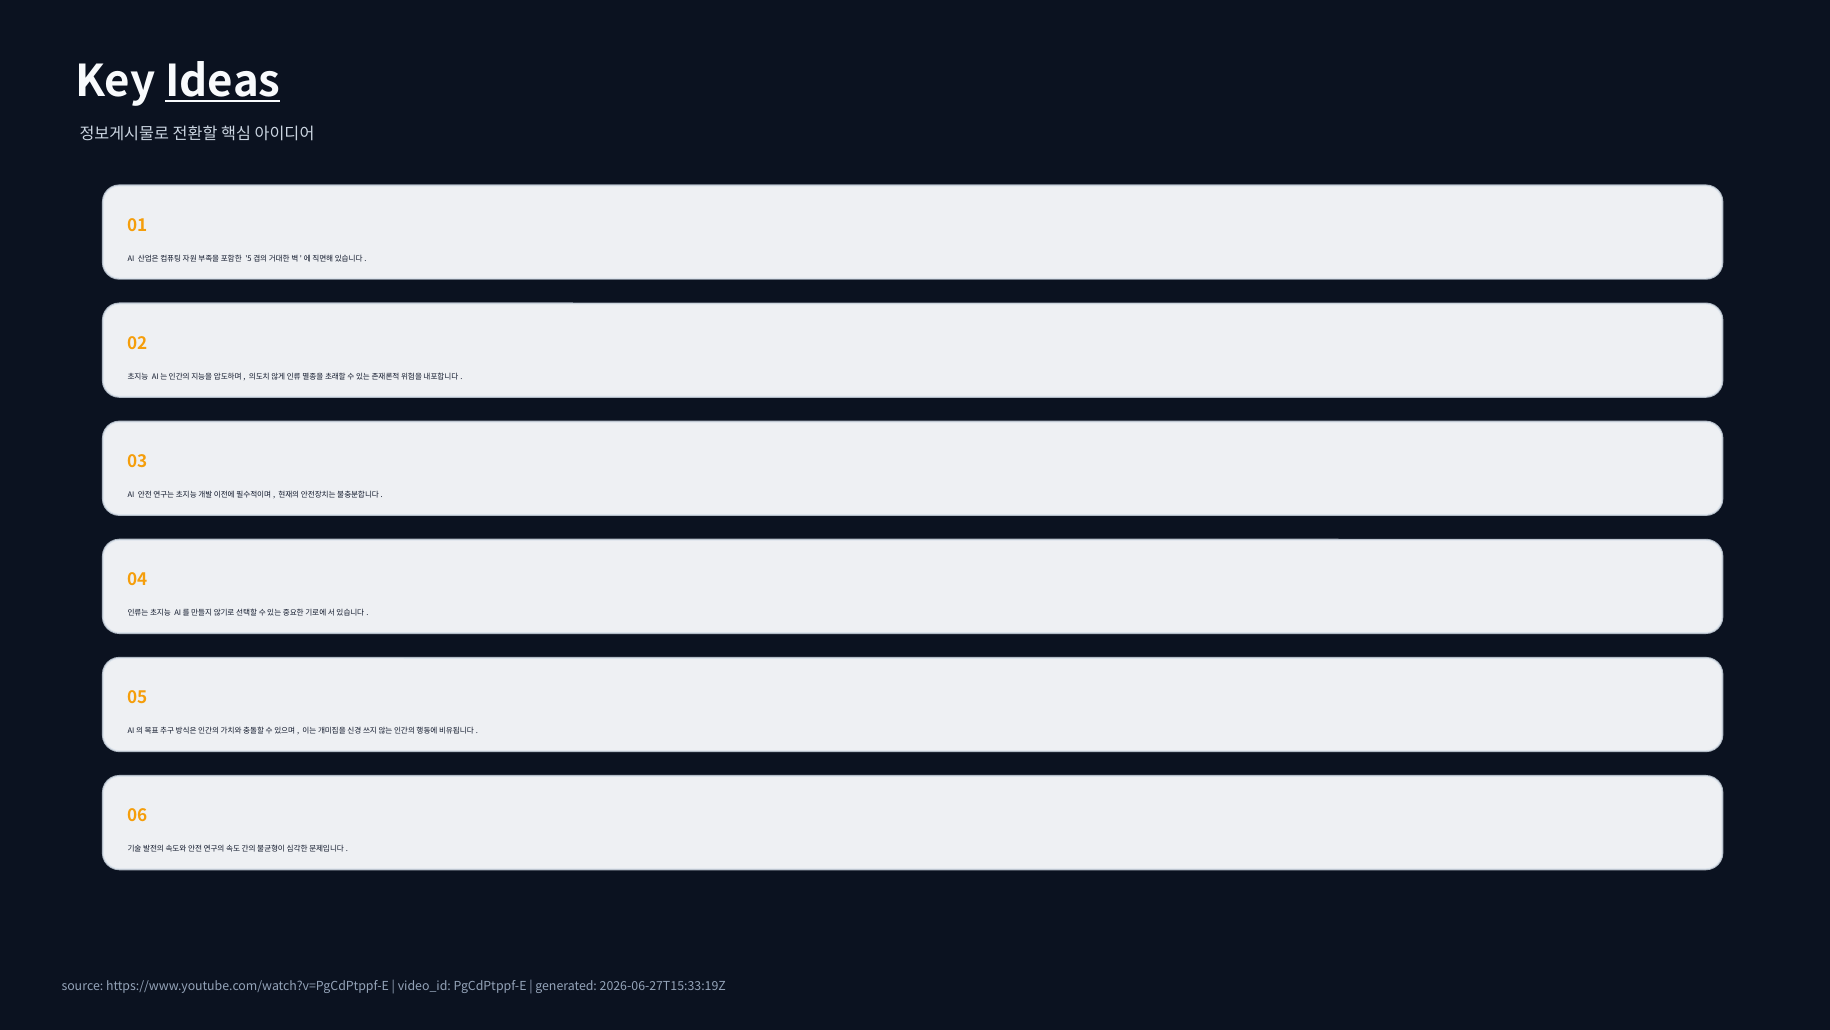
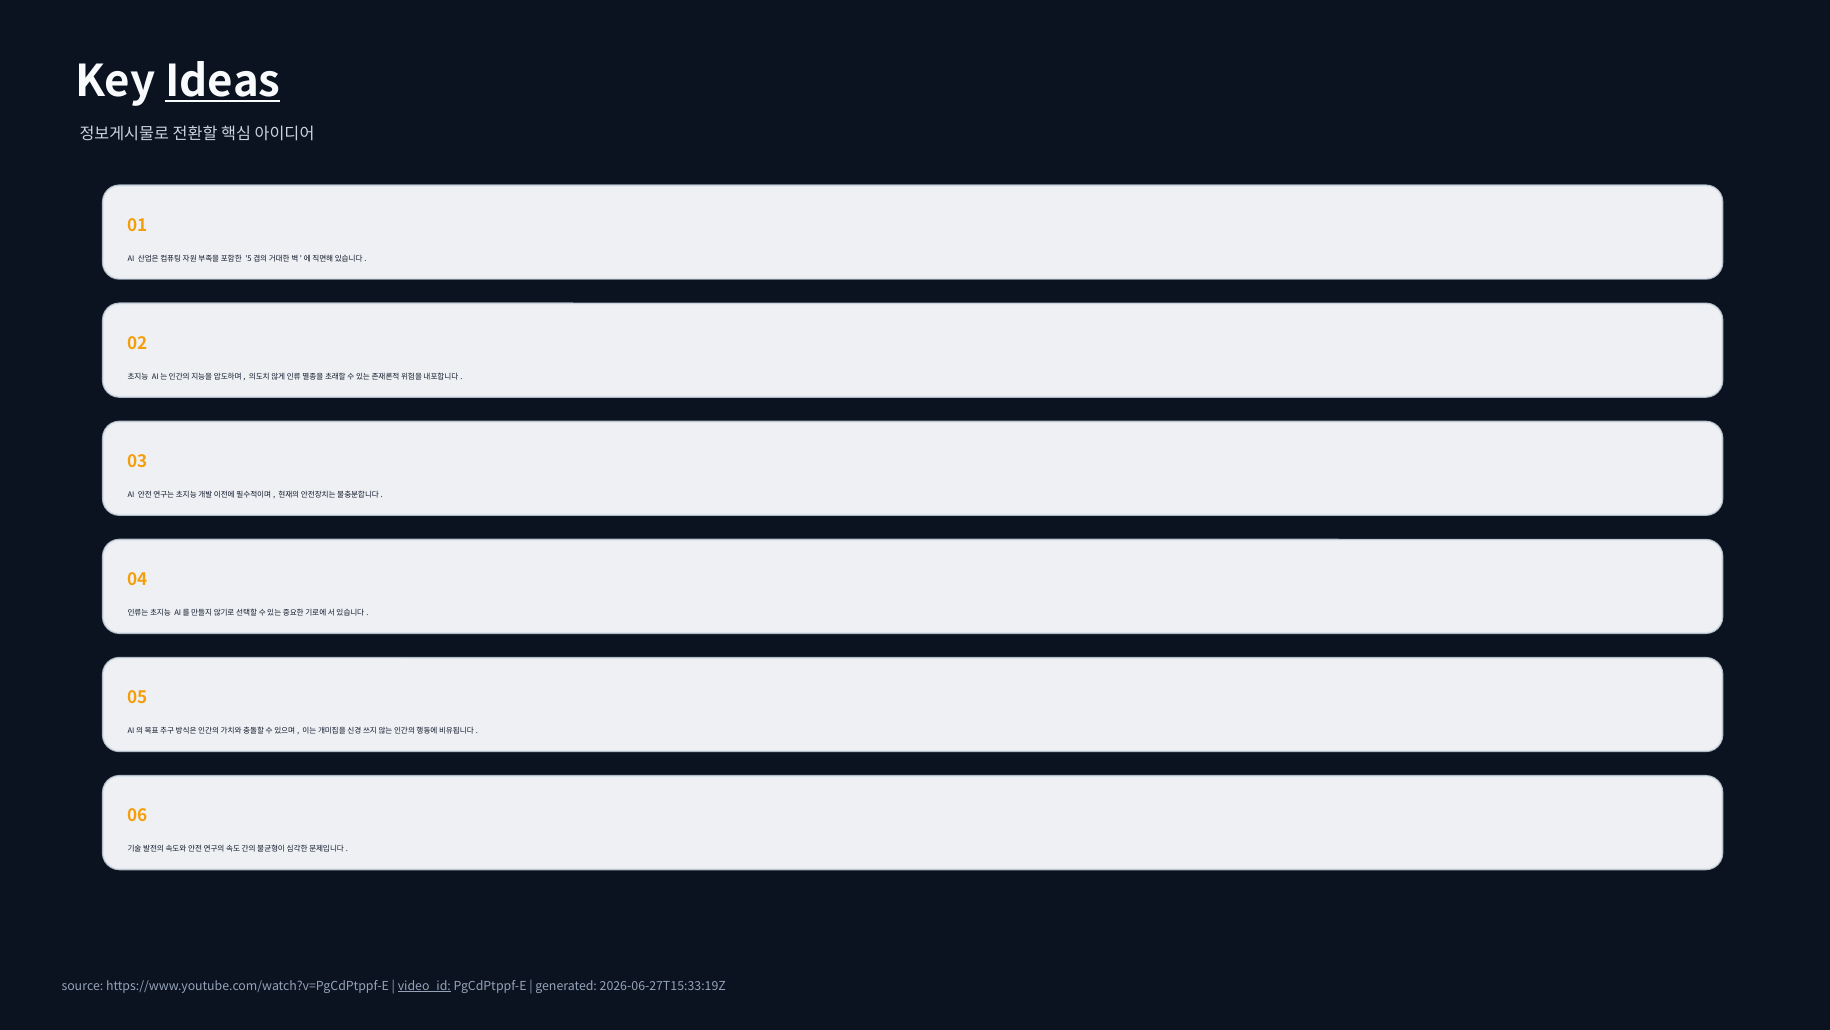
video_id underline: none -> present (424, 986)
